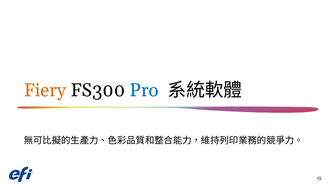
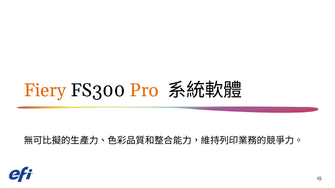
Pro colour: blue -> orange (144, 90)
